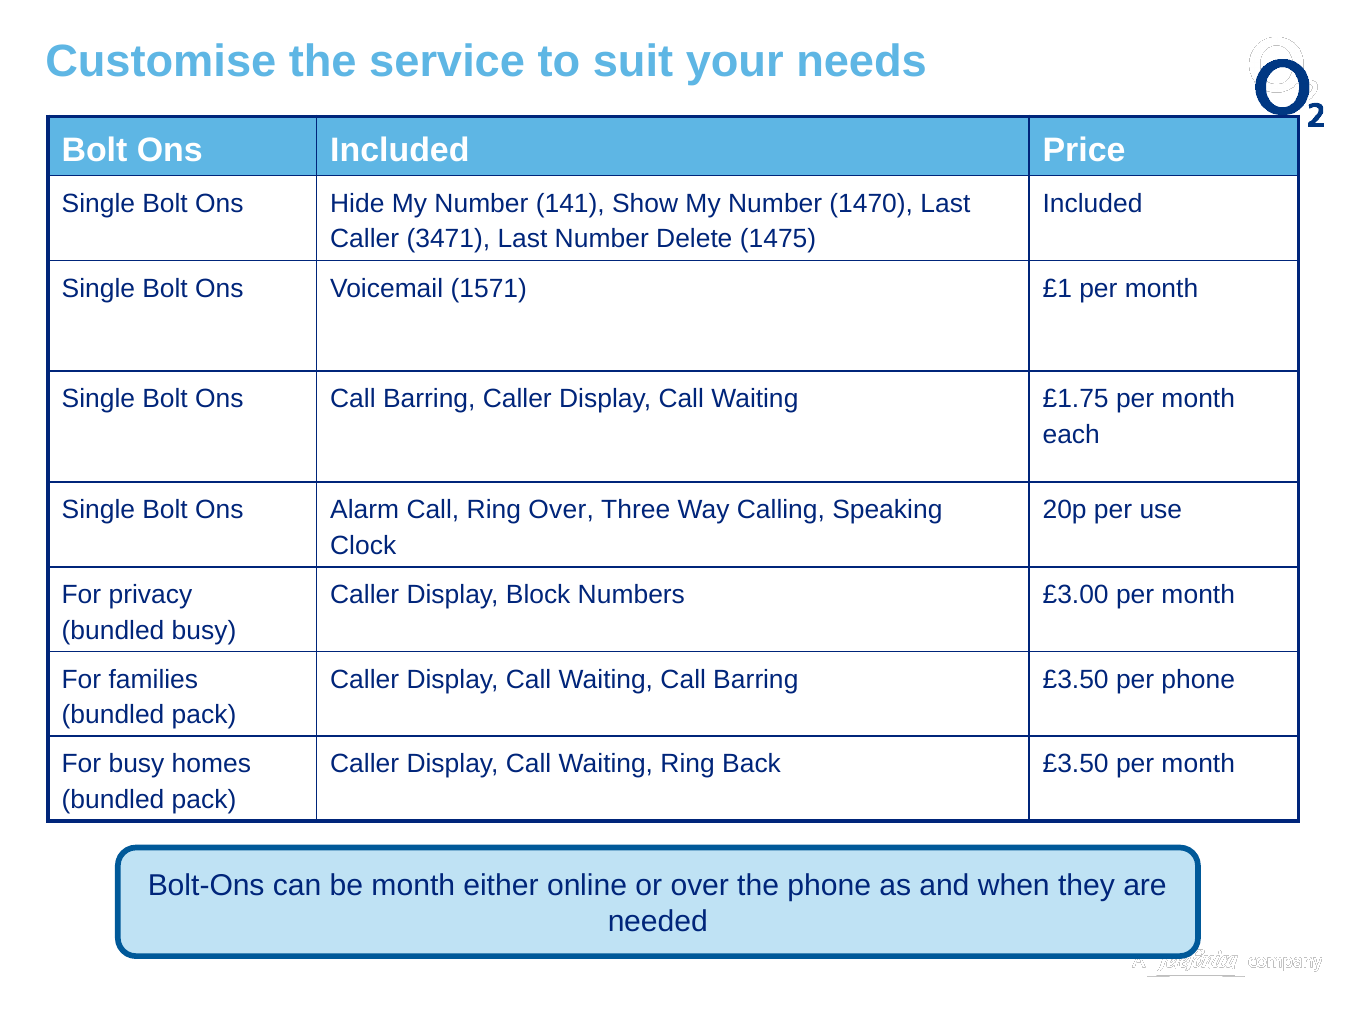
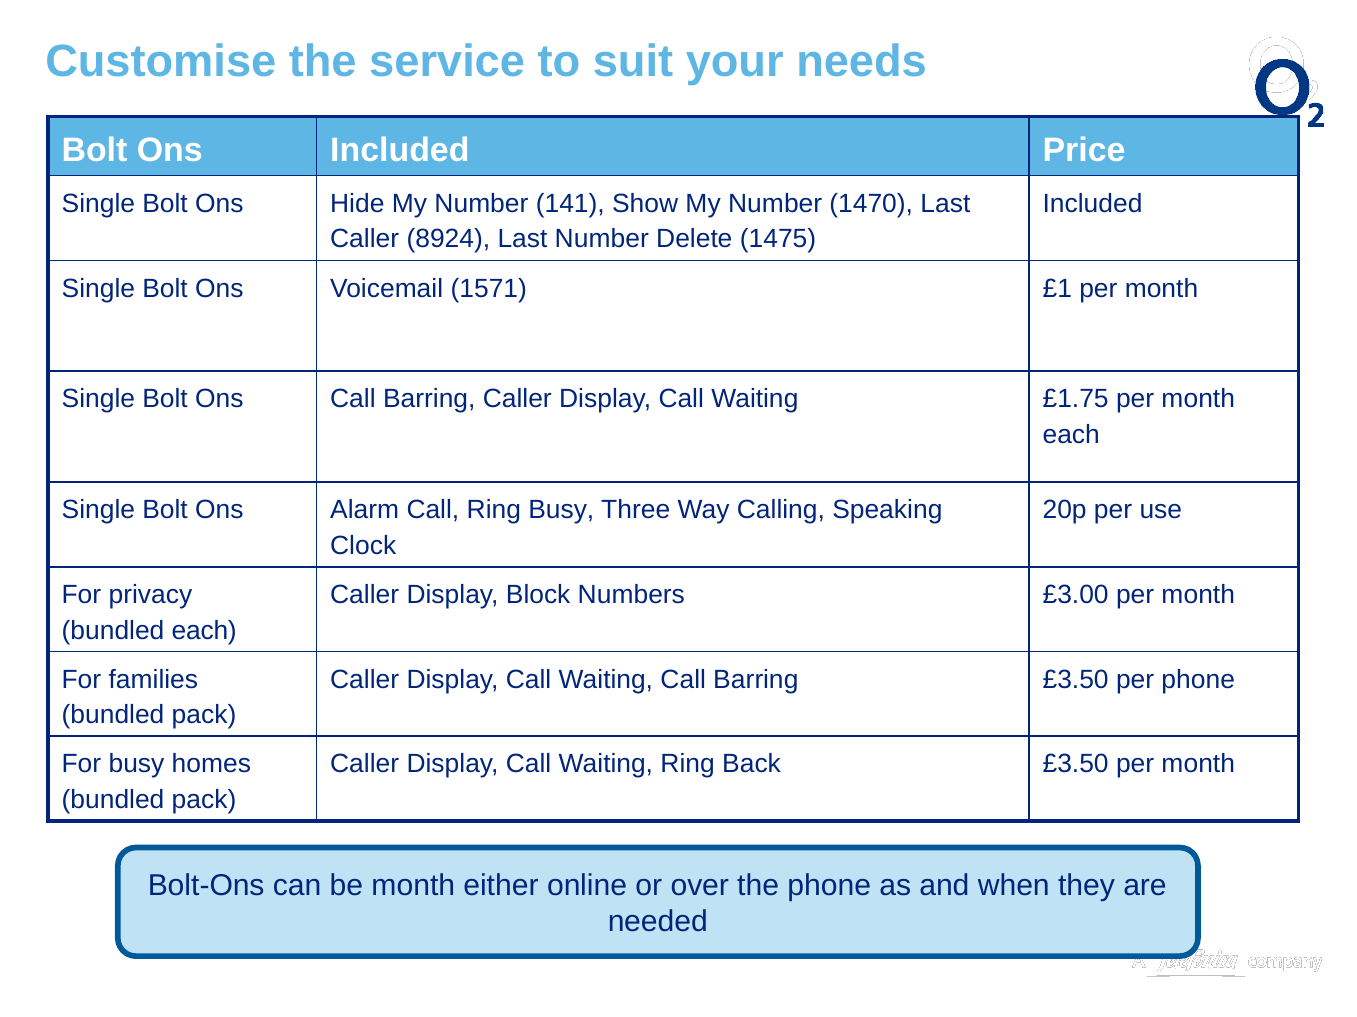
3471: 3471 -> 8924 (448, 239)
Ring Over: Over -> Busy (561, 510)
bundled busy: busy -> each (204, 631)
